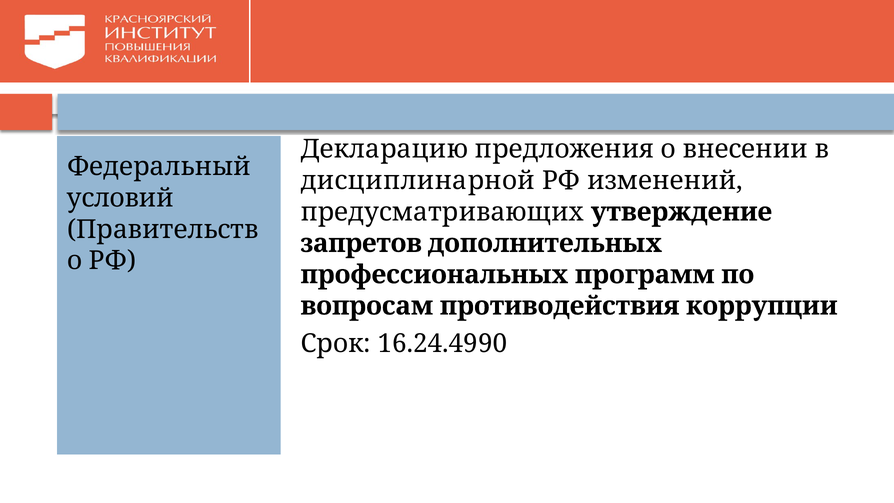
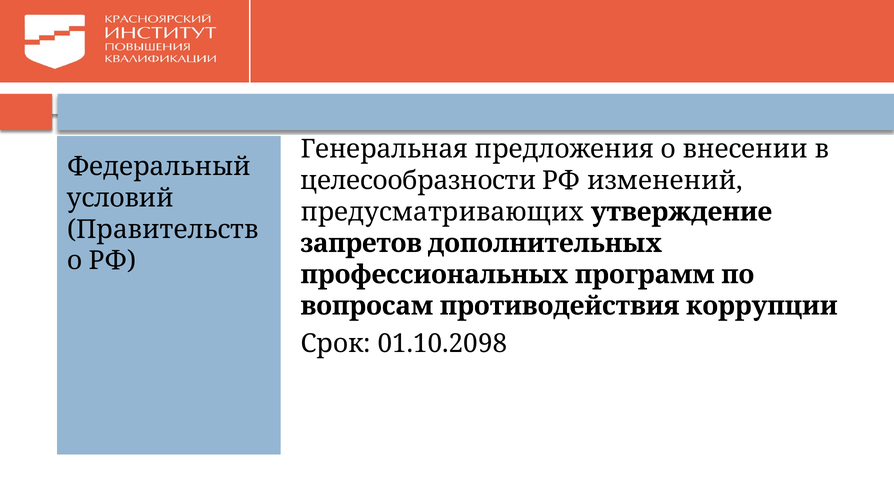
Декларацию: Декларацию -> Генеральная (384, 149)
дисциплинарной: дисциплинарной -> целесообразности (418, 181)
16.24.4990: 16.24.4990 -> 01.10.2098 (442, 344)
